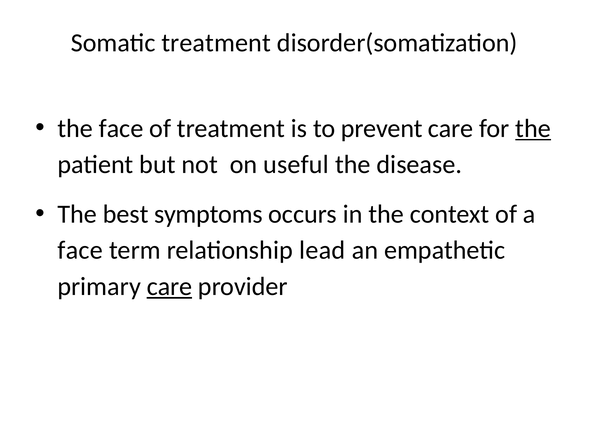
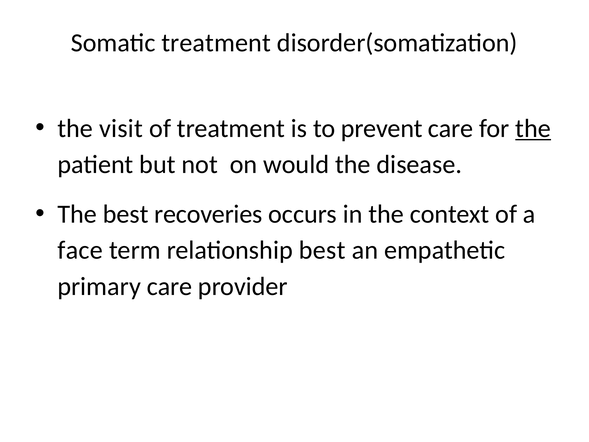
the face: face -> visit (121, 128)
useful: useful -> would (296, 164)
symptoms: symptoms -> recoveries (208, 214)
relationship lead: lead -> best (322, 250)
care underline: present -> none (169, 286)
